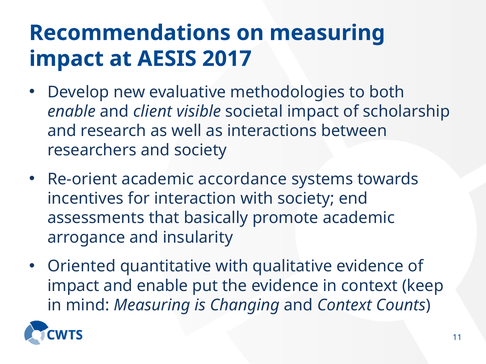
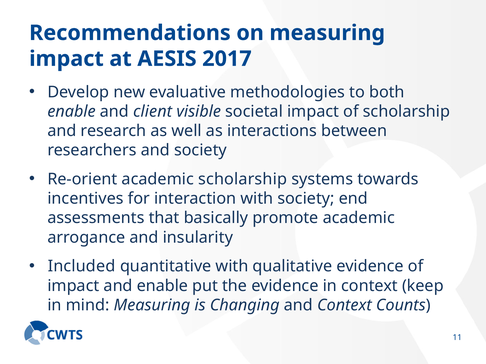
academic accordance: accordance -> scholarship (243, 179)
Oriented: Oriented -> Included (82, 267)
